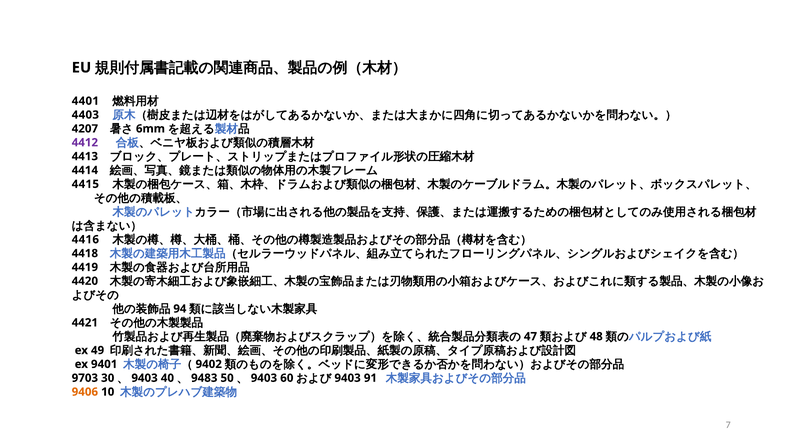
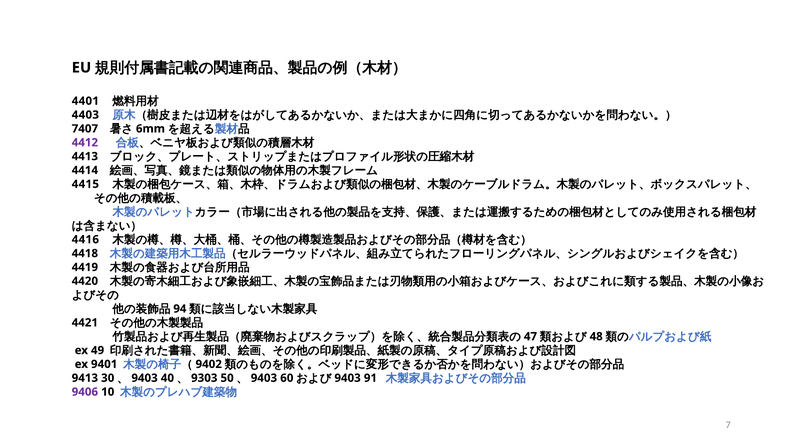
4207: 4207 -> 7407 (85, 129)
9703: 9703 -> 9413 (85, 378)
9483: 9483 -> 9303 (204, 378)
9406 colour: orange -> purple (85, 392)
